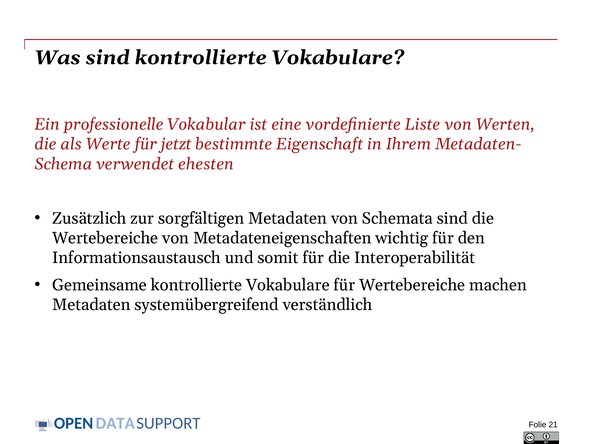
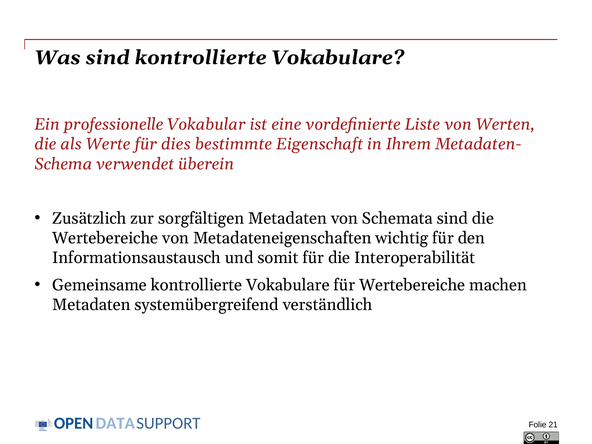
jetzt: jetzt -> dies (176, 144)
ehesten: ehesten -> überein (206, 164)
